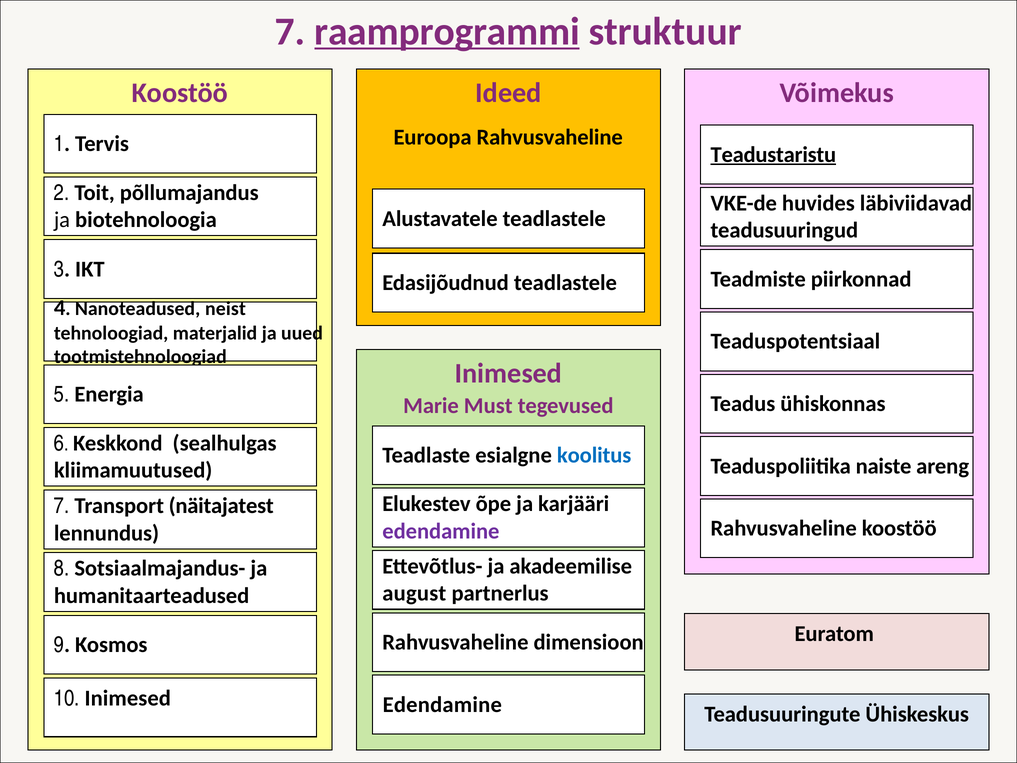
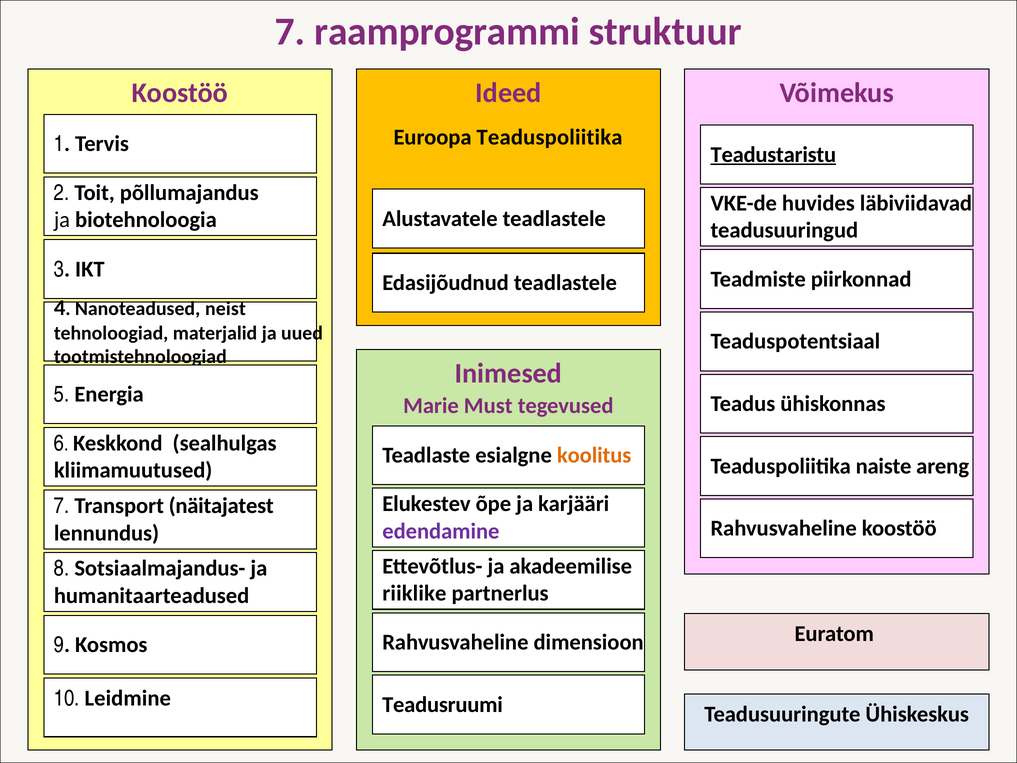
raamprogrammi underline: present -> none (447, 31)
Euroopa Rahvusvaheline: Rahvusvaheline -> Teaduspoliitika (550, 137)
koolitus colour: blue -> orange (594, 455)
august: august -> riiklike (414, 593)
10 Inimesed: Inimesed -> Leidmine (128, 698)
Edendamine: Edendamine -> Teadusruumi (443, 704)
